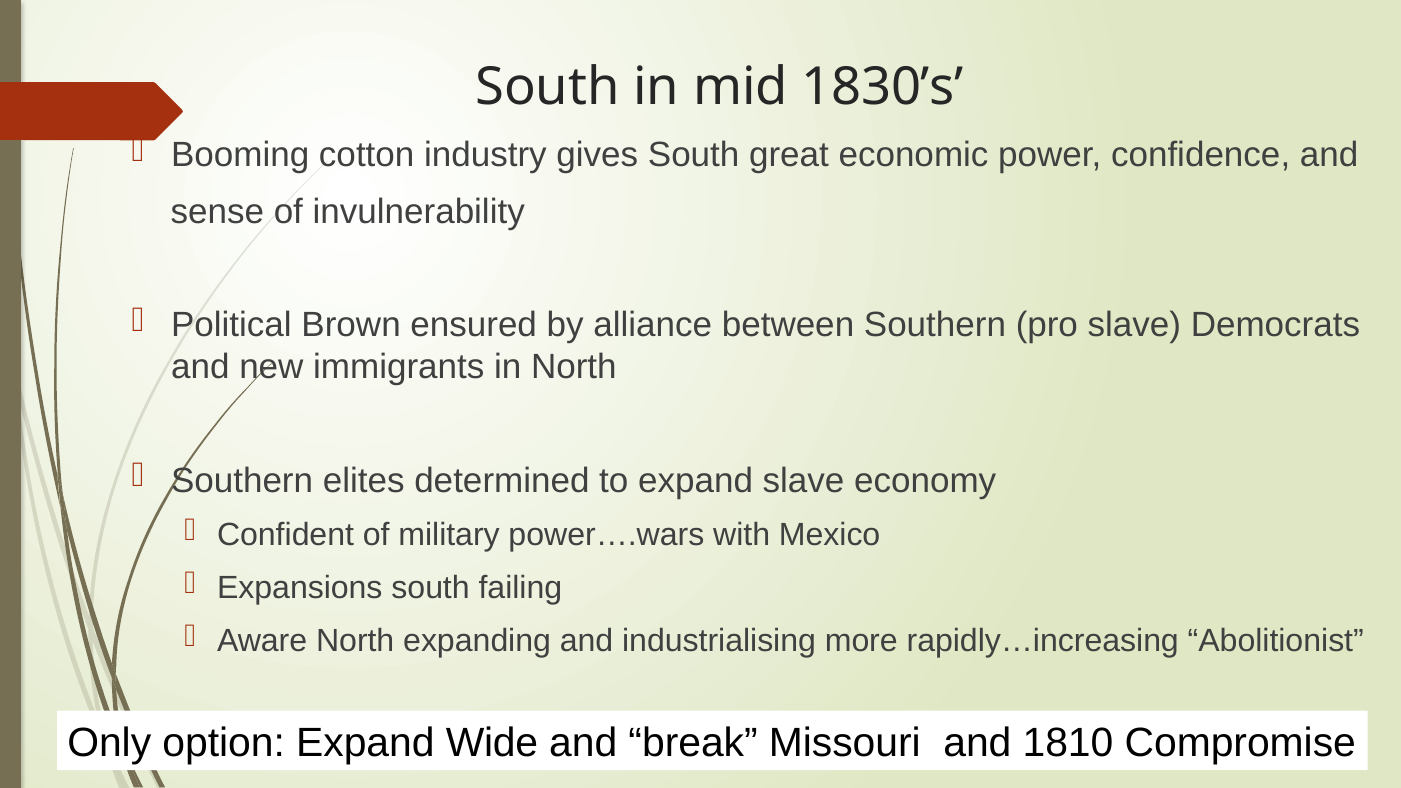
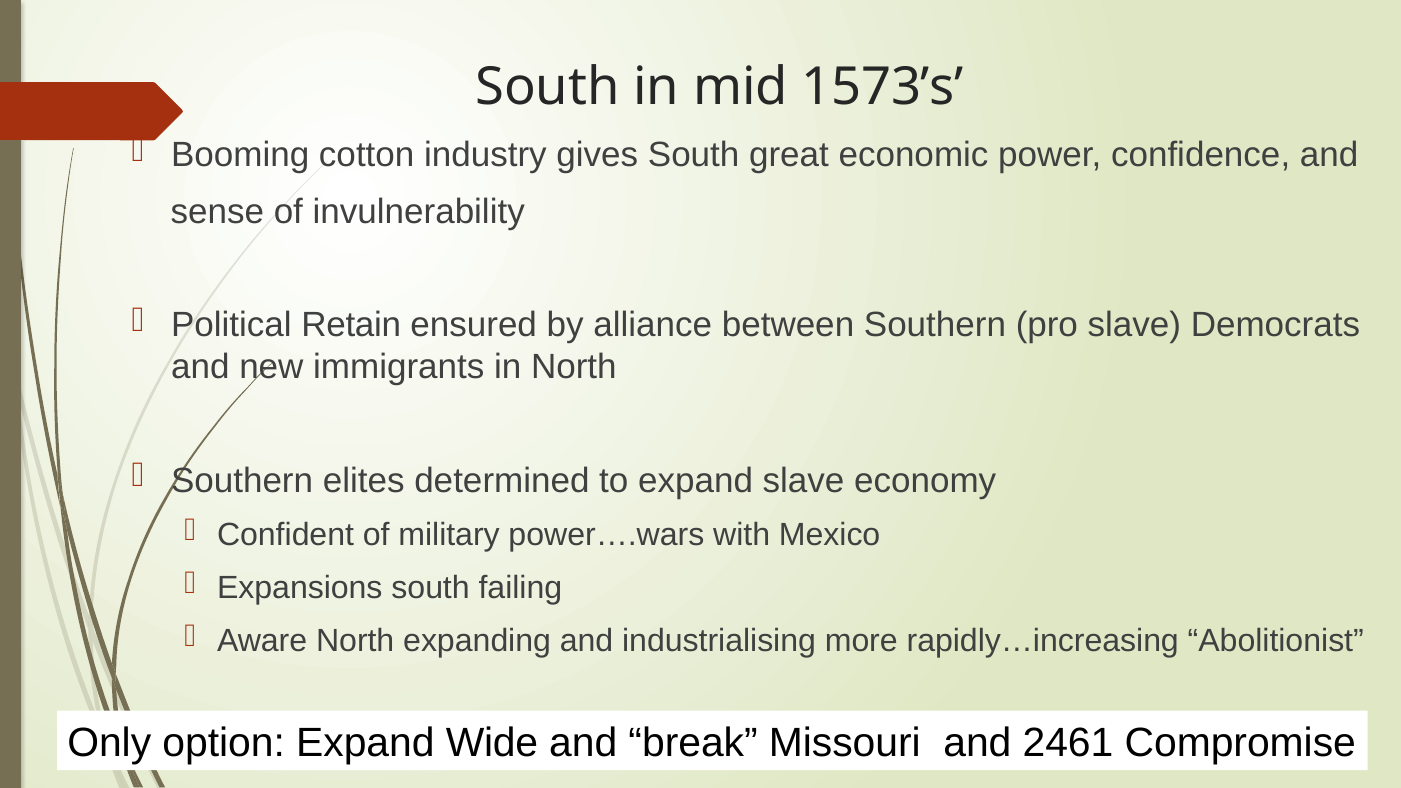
1830’s: 1830’s -> 1573’s (883, 87)
Brown: Brown -> Retain (351, 325)
1810: 1810 -> 2461 (1068, 743)
